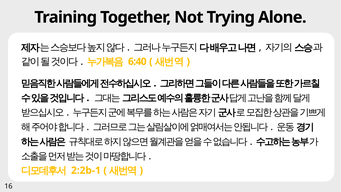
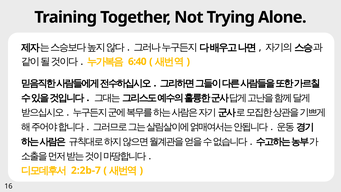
2:2b-1: 2:2b-1 -> 2:2b-7 (86, 170)
